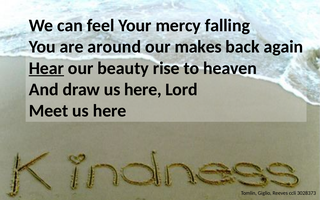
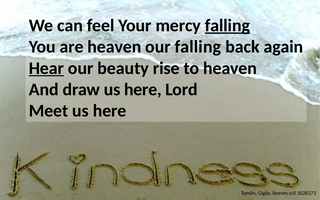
falling underline: none -> present (227, 25)
are around: around -> heaven (114, 47)
our makes: makes -> falling (198, 47)
